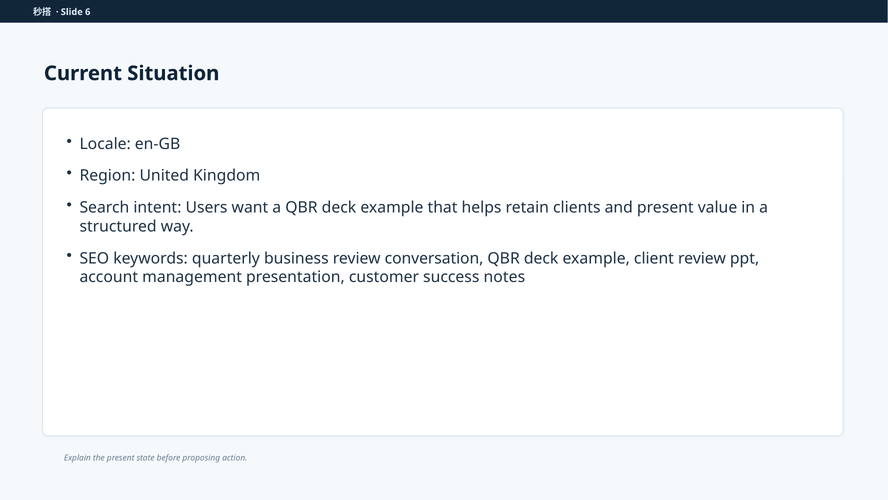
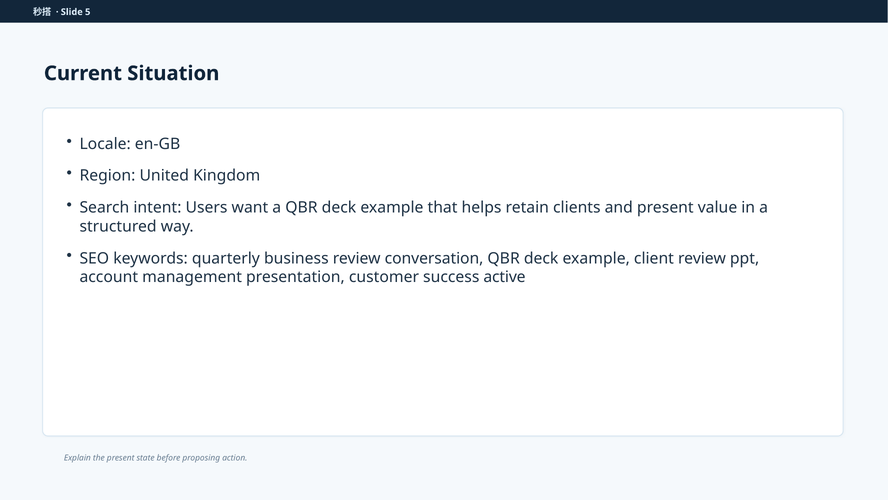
6: 6 -> 5 (88, 12)
notes: notes -> active (505, 277)
